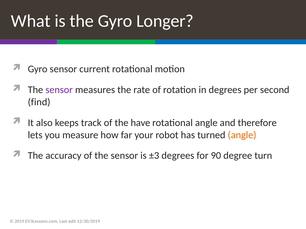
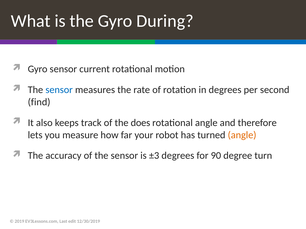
Longer: Longer -> During (165, 21)
sensor colour: purple -> blue (59, 90)
have: have -> does (140, 123)
